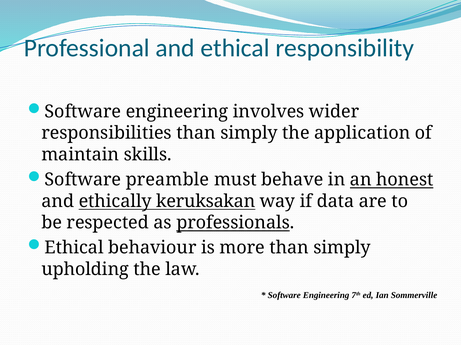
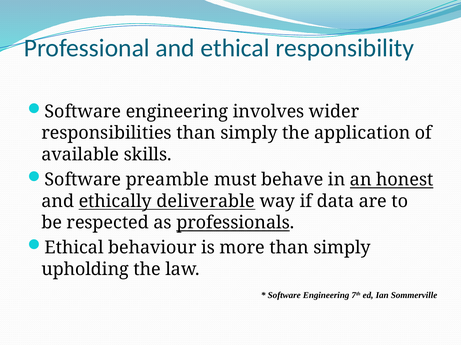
maintain: maintain -> available (80, 155)
keruksakan: keruksakan -> deliverable (206, 202)
